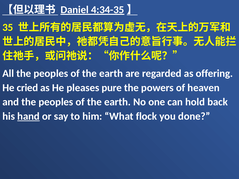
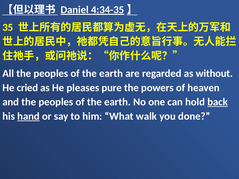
offering: offering -> without (214, 74)
back underline: none -> present (218, 102)
flock: flock -> walk (146, 116)
